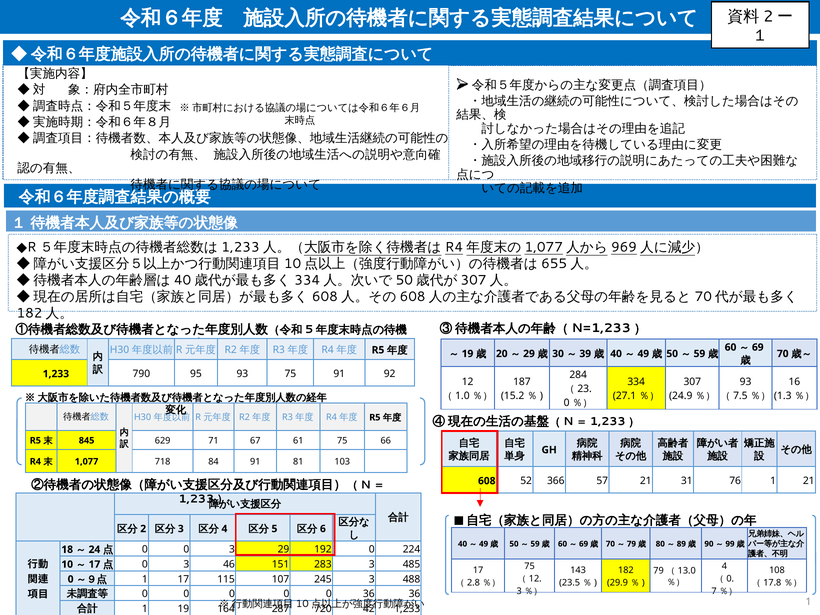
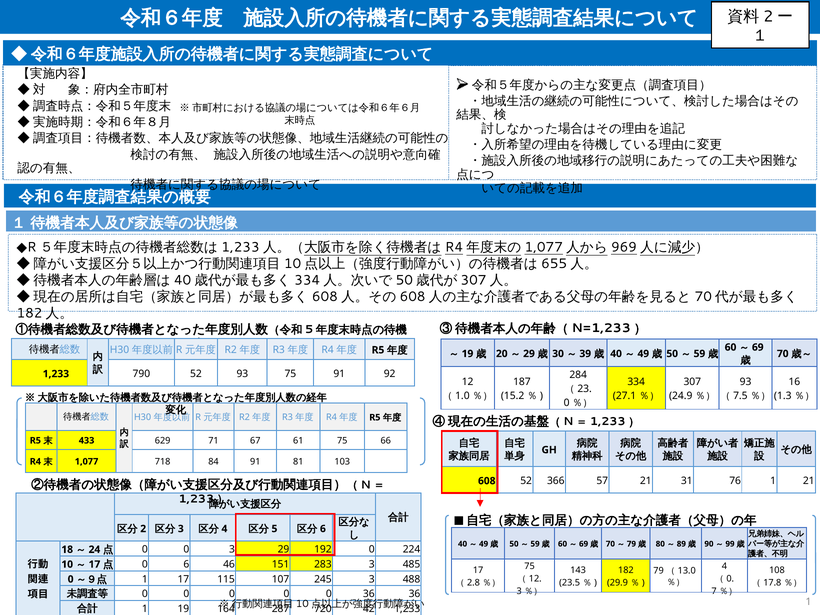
790 95: 95 -> 52 (196, 374)
845: 845 -> 433 (87, 441)
3: 3 -> 6 (186, 564)
